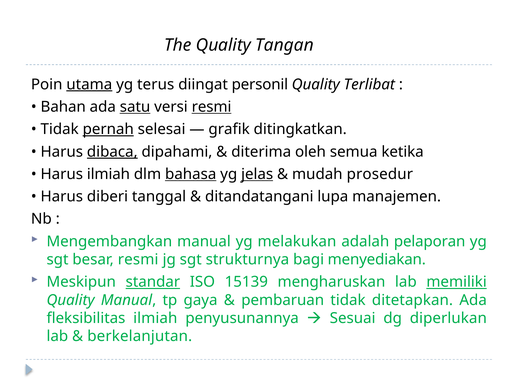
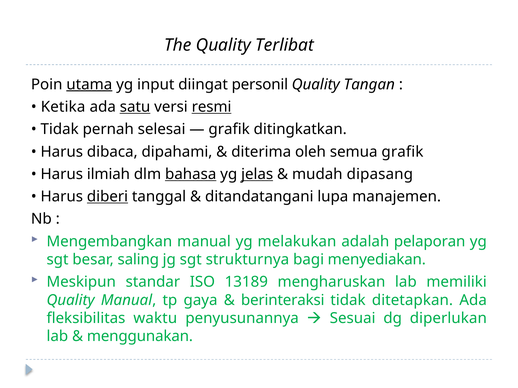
Tangan: Tangan -> Terlibat (285, 45)
terus: terus -> input (156, 85)
Terlibat: Terlibat -> Tangan (369, 85)
Bahan: Bahan -> Ketika (63, 107)
pernah underline: present -> none (108, 129)
dibaca underline: present -> none (112, 152)
semua ketika: ketika -> grafik (402, 152)
prosedur: prosedur -> dipasang (380, 174)
diberi underline: none -> present (107, 197)
besar resmi: resmi -> saling (138, 260)
standar underline: present -> none (153, 282)
15139: 15139 -> 13189 (246, 282)
memiliki underline: present -> none (457, 282)
pembaruan: pembaruan -> berinteraksi (283, 300)
fleksibilitas ilmiah: ilmiah -> waktu (155, 319)
berkelanjutan: berkelanjutan -> menggunakan (140, 337)
